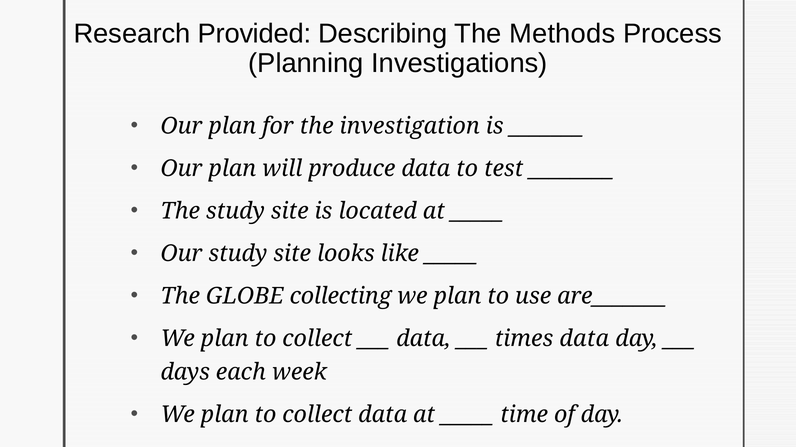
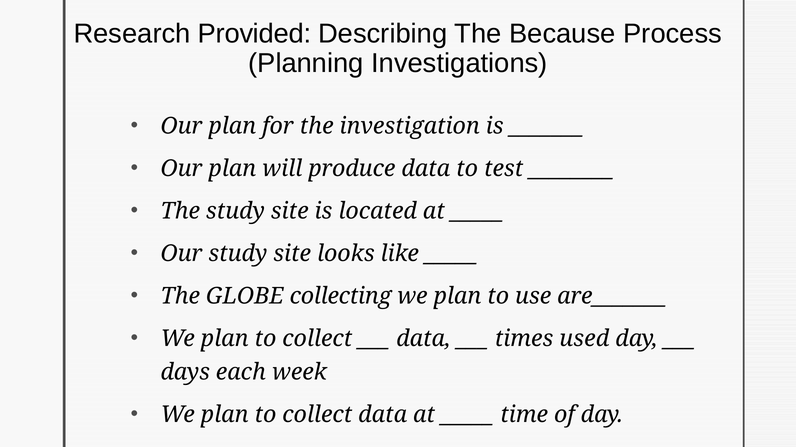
Methods: Methods -> Because (562, 34)
times data: data -> used (584, 339)
